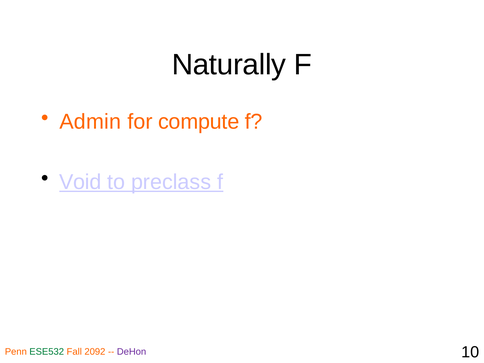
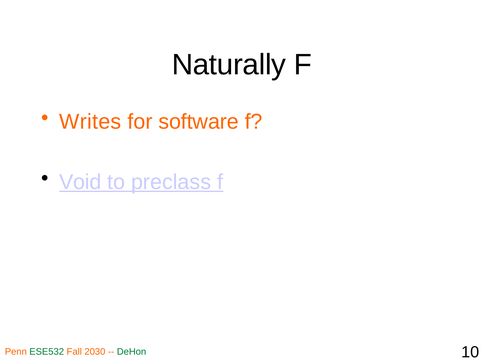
Admin: Admin -> Writes (90, 122)
compute: compute -> software (199, 122)
2092: 2092 -> 2030 (95, 352)
DeHon colour: purple -> green (132, 352)
